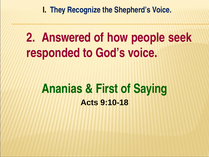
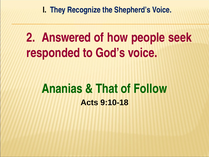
First: First -> That (107, 89)
Saying: Saying -> Follow (150, 89)
